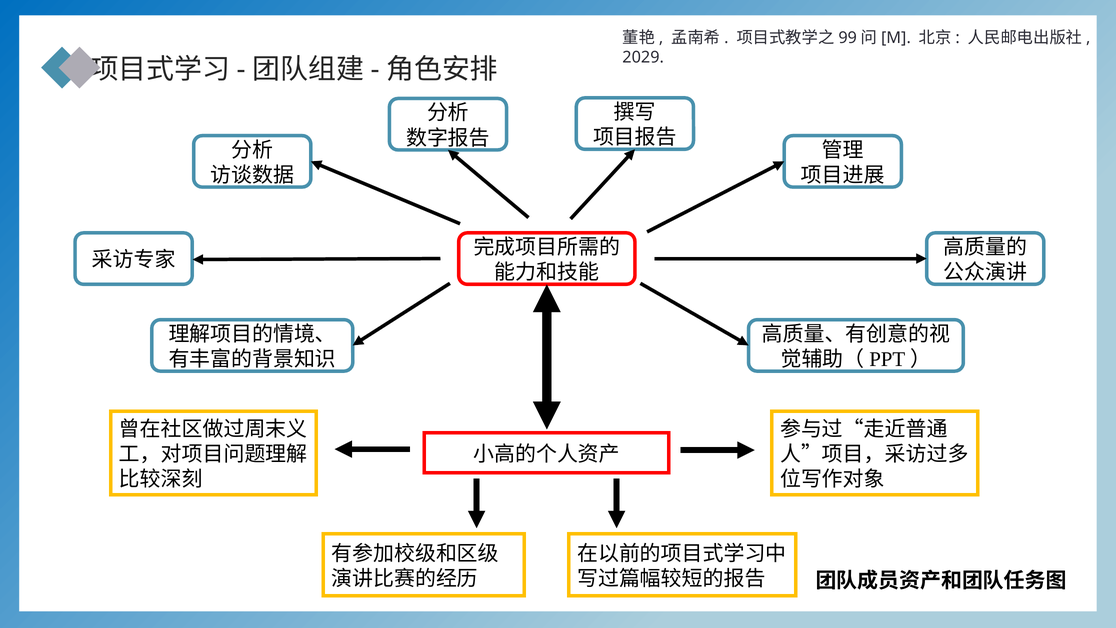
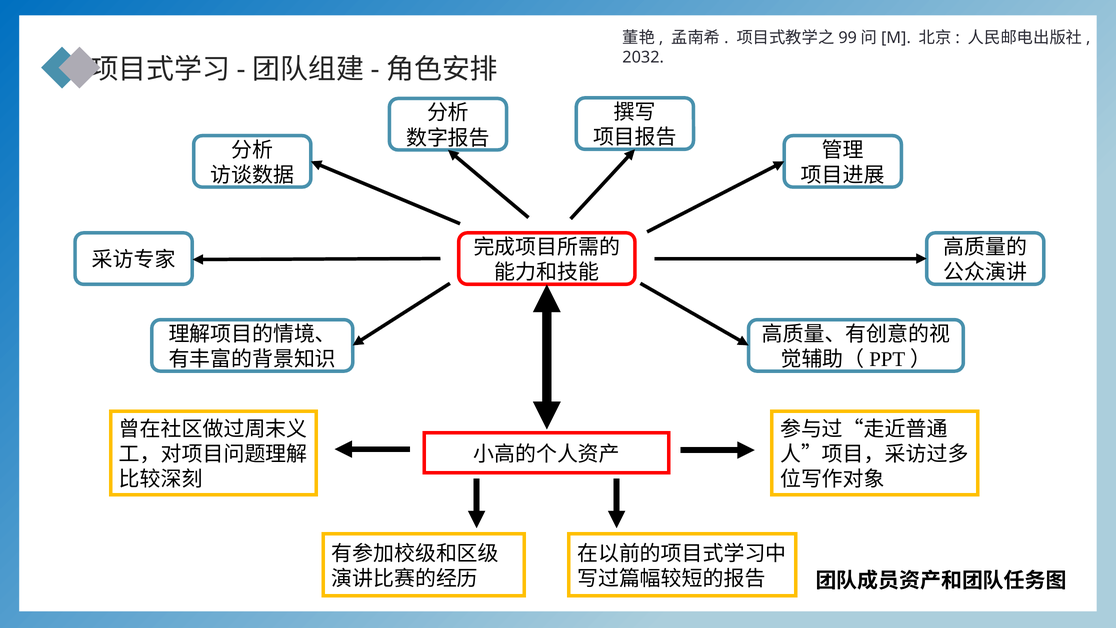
2029: 2029 -> 2032 (643, 57)
